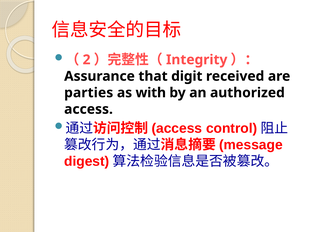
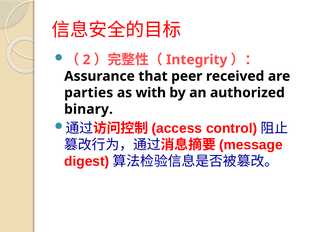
digit: digit -> peer (187, 76)
access: access -> binary (88, 109)
